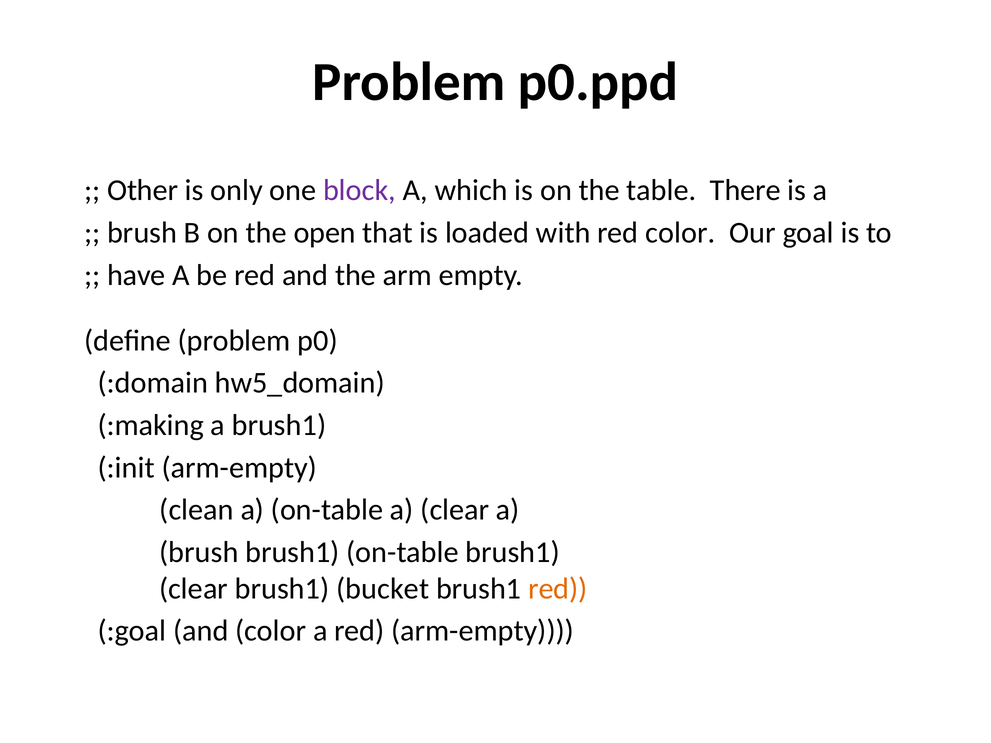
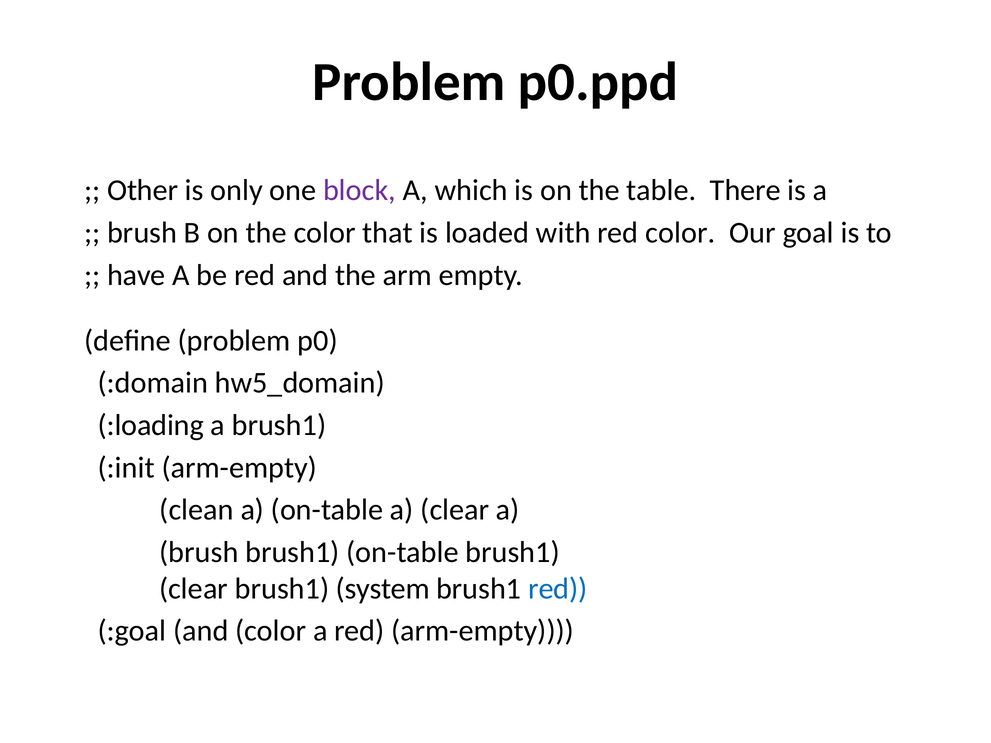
the open: open -> color (325, 233)
:making: :making -> :loading (151, 425)
bucket: bucket -> system (383, 589)
red colour: orange -> blue (558, 589)
